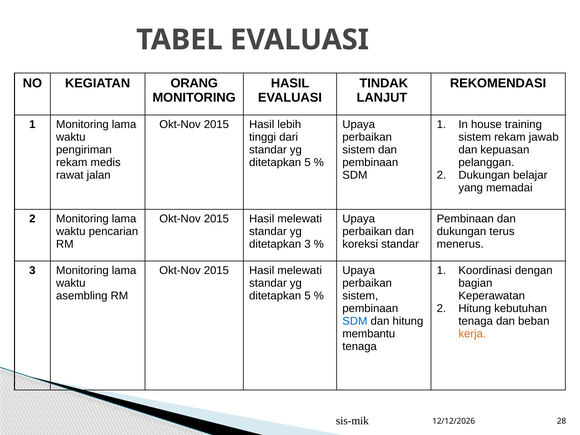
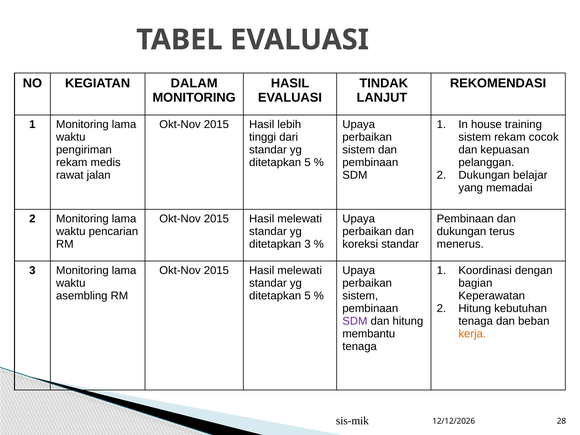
ORANG: ORANG -> DALAM (194, 83)
jawab: jawab -> cocok (544, 137)
SDM colour: blue -> purple (355, 321)
